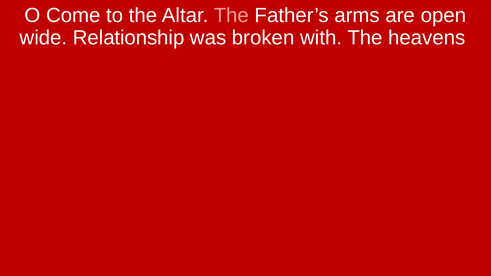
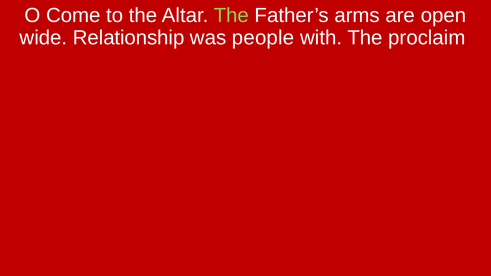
The colour: pink -> light green (231, 16)
broken: broken -> people (263, 38)
heavens: heavens -> proclaim (427, 38)
